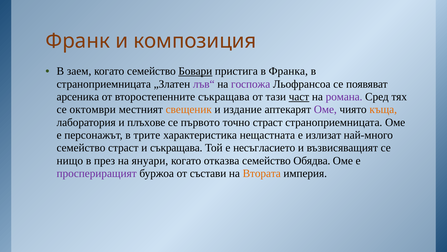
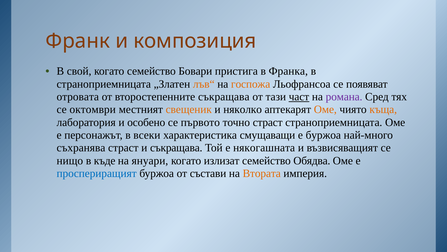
заем: заем -> свой (79, 71)
Бовари underline: present -> none (195, 71)
лъв“ colour: purple -> orange (204, 84)
госпожа colour: purple -> orange (251, 84)
арсеника: арсеника -> отровата (78, 97)
издание: издание -> няколко (243, 109)
Оме colour: purple -> orange (325, 109)
плъхове: плъхове -> особено (146, 122)
трите: трите -> всеки (147, 135)
нещастната: нещастната -> смущаващи (267, 135)
е излизат: излизат -> буржоа (323, 135)
семейство: семейство -> съхранява (81, 148)
несъгласието: несъгласието -> някогашната (264, 148)
през: през -> къде (105, 160)
отказва: отказва -> излизат (222, 160)
проспериращият colour: purple -> blue (97, 173)
